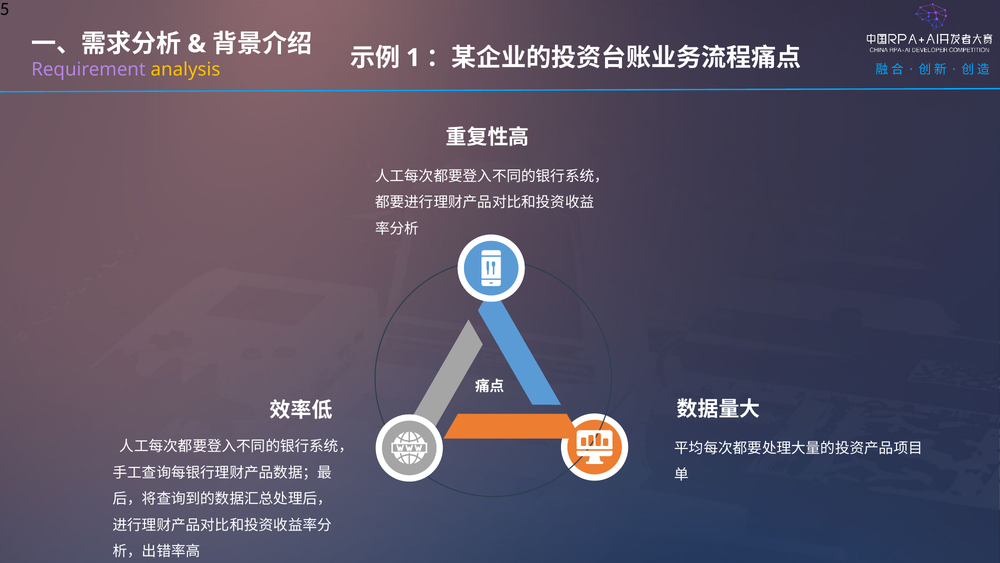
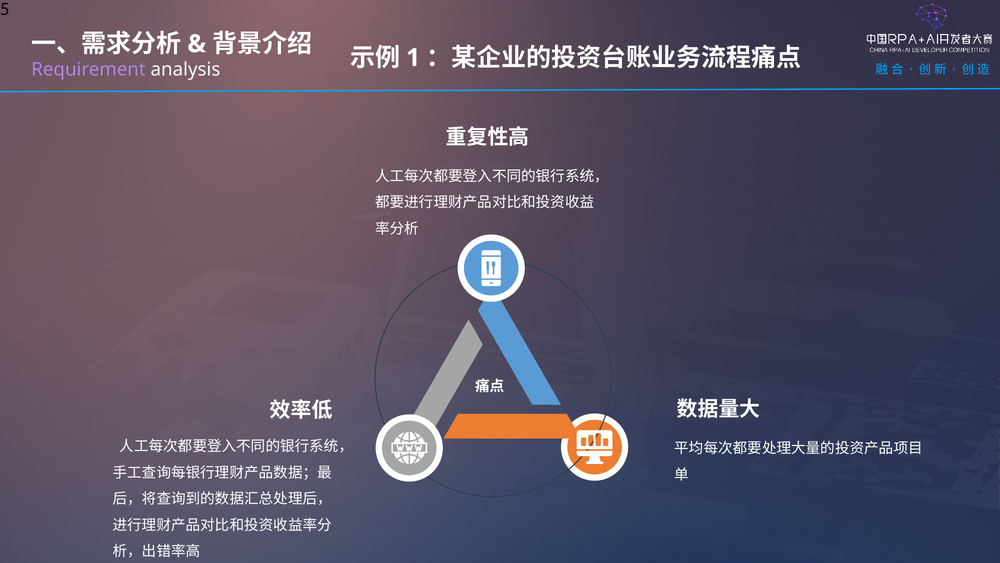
analysis colour: yellow -> white (185, 70)
